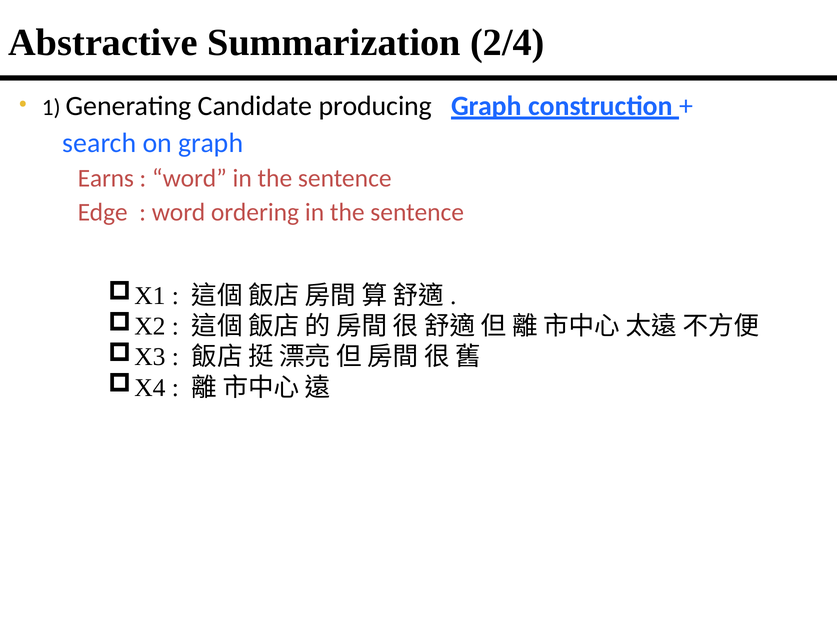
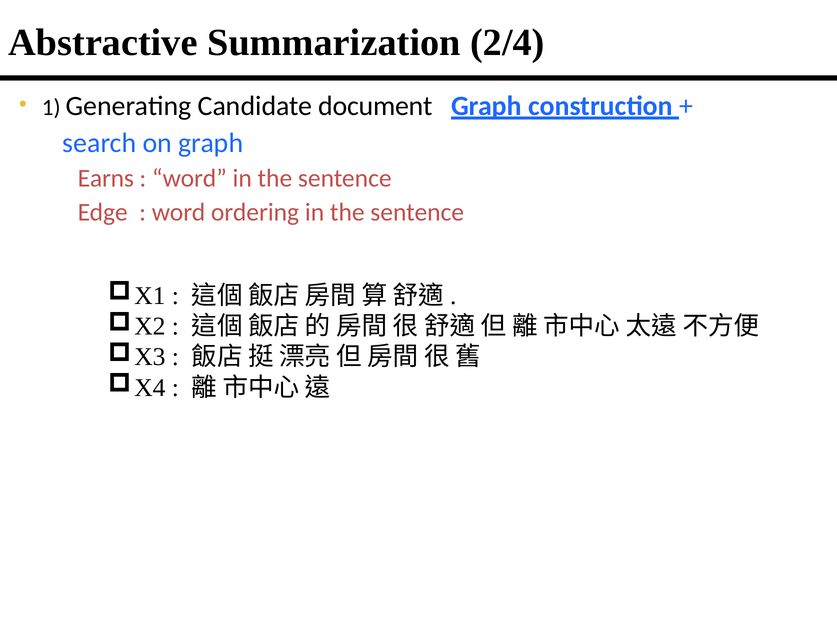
producing: producing -> document (375, 106)
